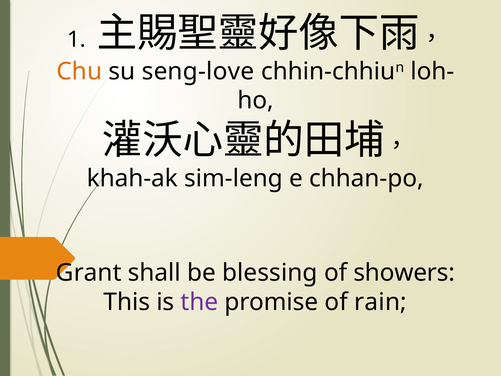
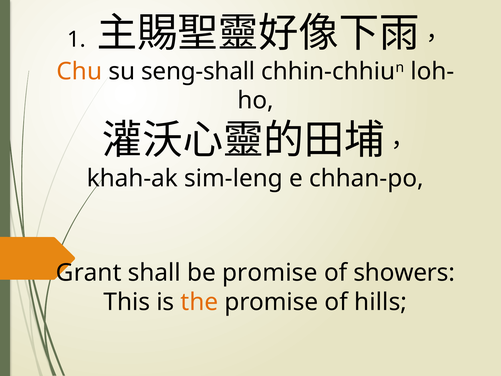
seng-love: seng-love -> seng-shall (198, 71)
be blessing: blessing -> promise (270, 273)
the colour: purple -> orange (199, 302)
rain: rain -> hills (381, 302)
